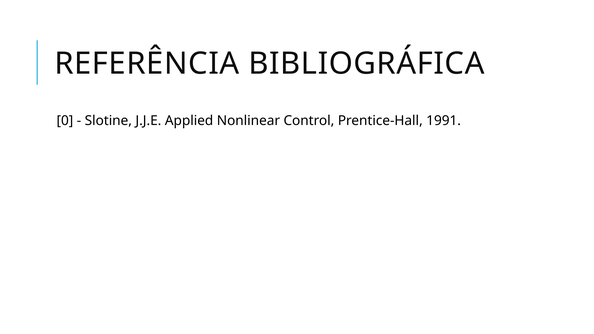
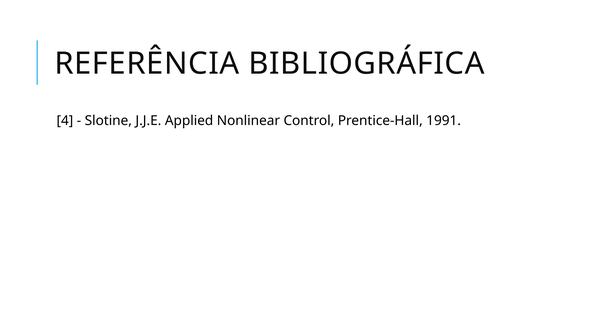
0: 0 -> 4 (65, 121)
